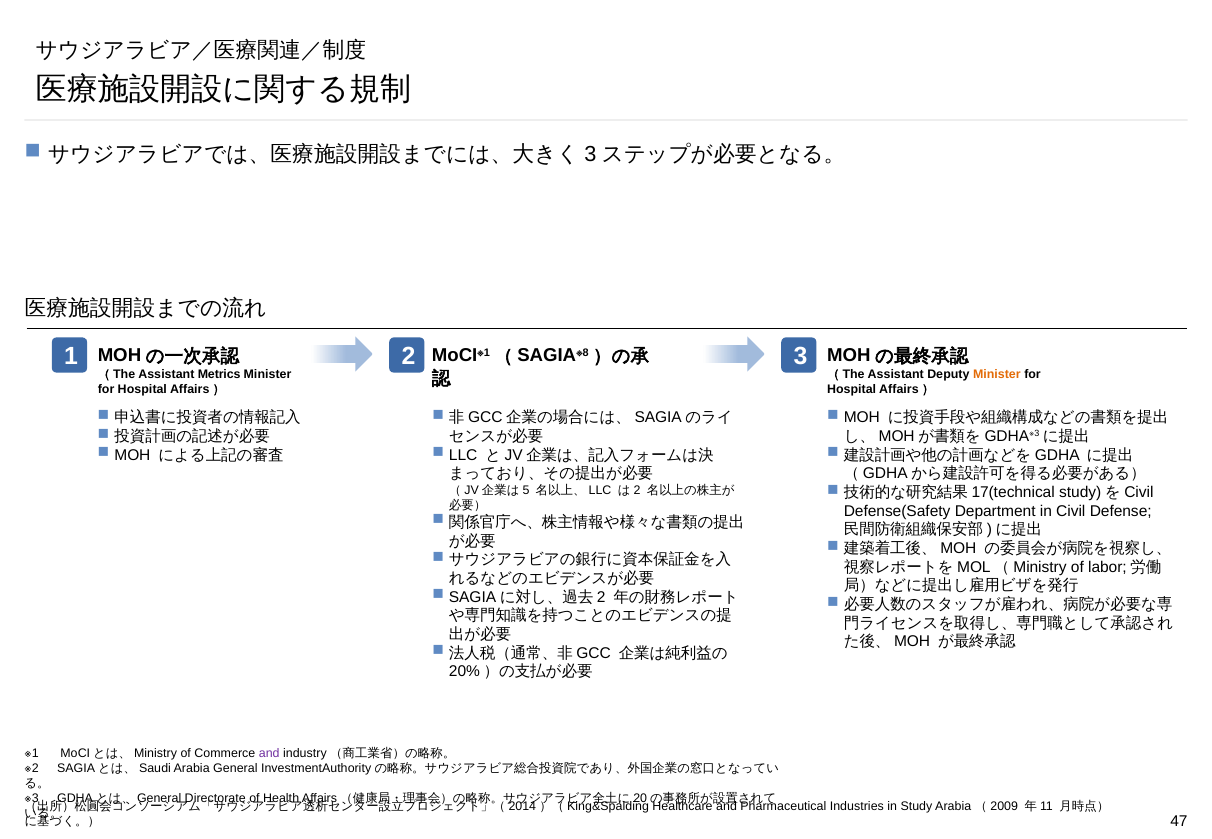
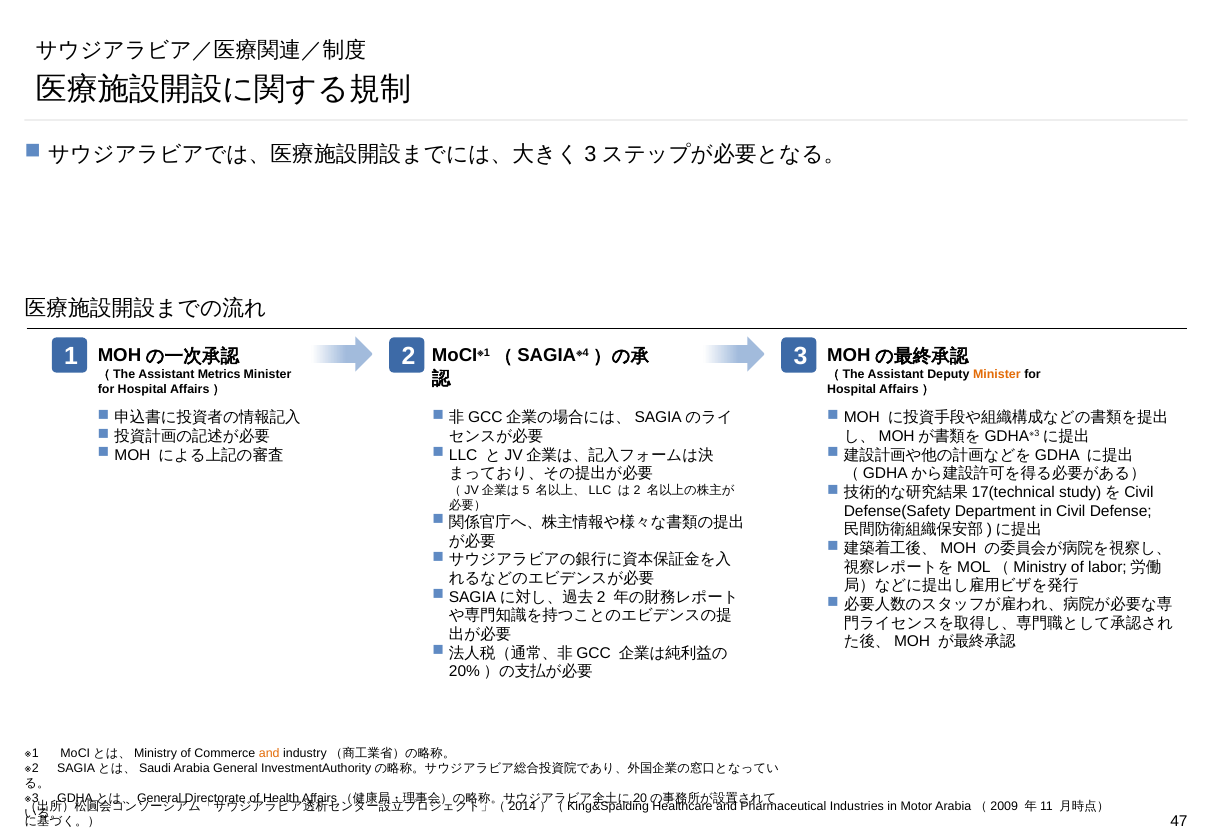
8: 8 -> 4 (586, 353)
and colour: purple -> orange (269, 754)
Study: Study -> Motor (916, 807)
